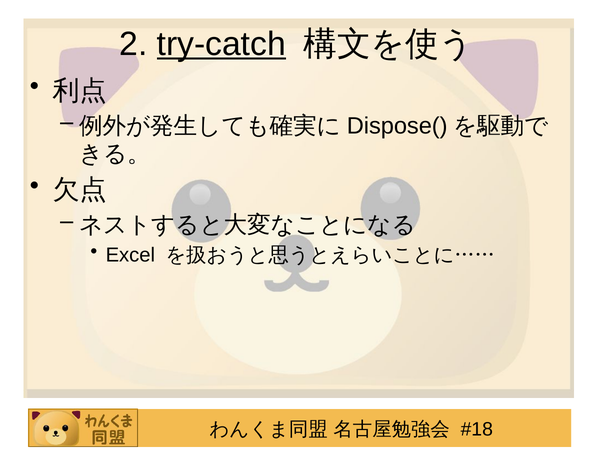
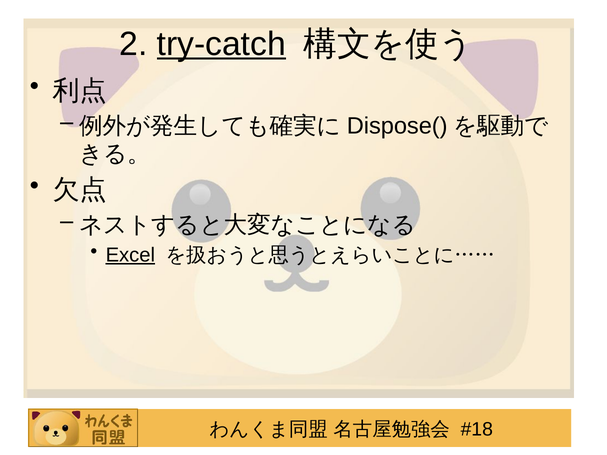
Excel underline: none -> present (130, 255)
